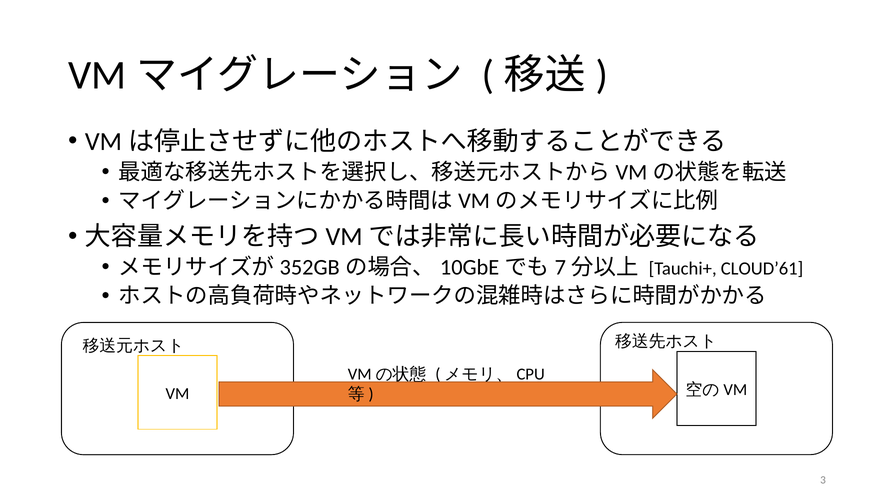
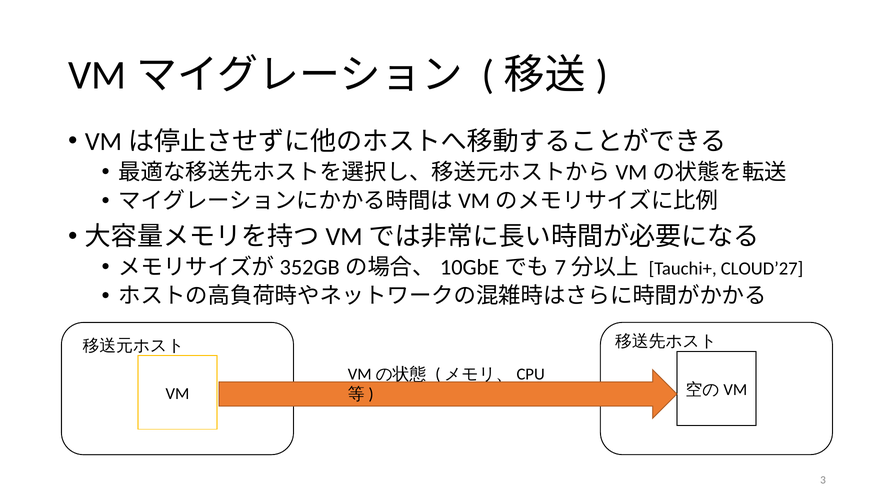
CLOUD’61: CLOUD’61 -> CLOUD’27 (762, 268)
